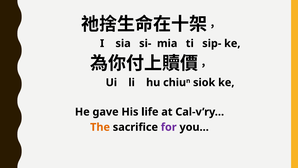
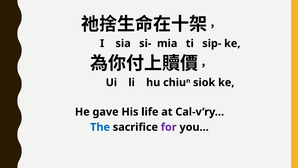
The colour: orange -> blue (100, 127)
